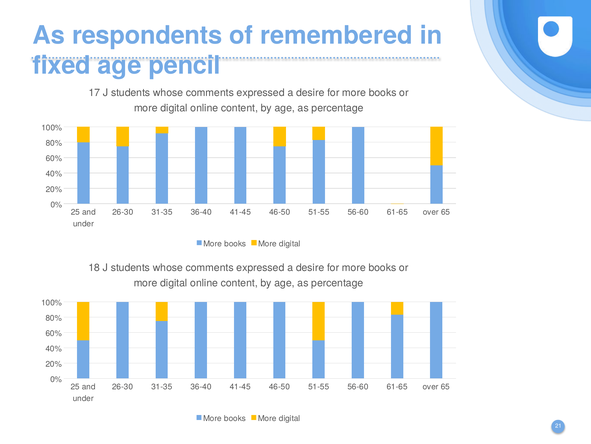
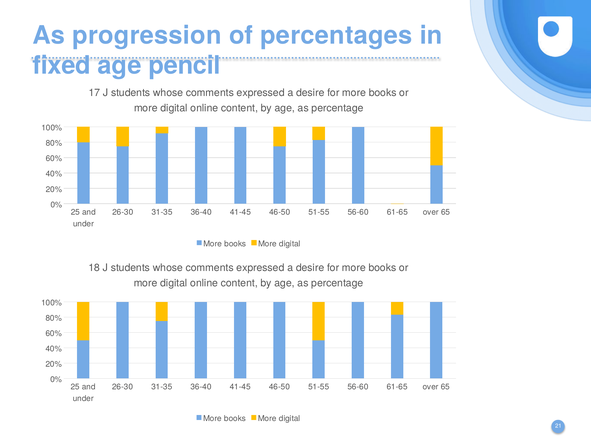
respondents: respondents -> progression (147, 36)
remembered: remembered -> percentages (336, 36)
